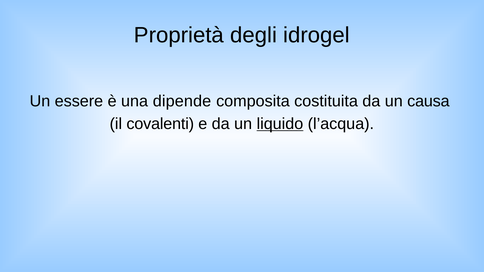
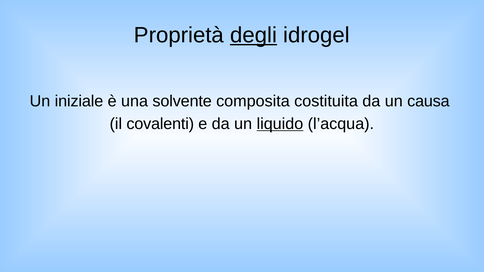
degli underline: none -> present (254, 35)
essere: essere -> iniziale (79, 101)
dipende: dipende -> solvente (182, 101)
